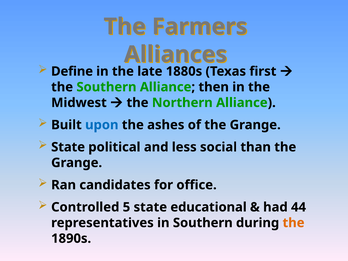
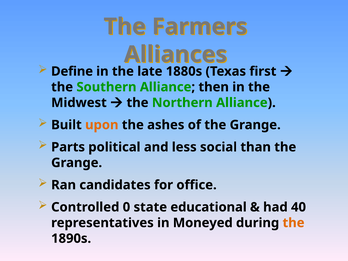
upon colour: blue -> orange (102, 125)
State: State -> Parts (68, 147)
5: 5 -> 0 (126, 207)
44: 44 -> 40 (299, 207)
in Southern: Southern -> Moneyed (203, 223)
